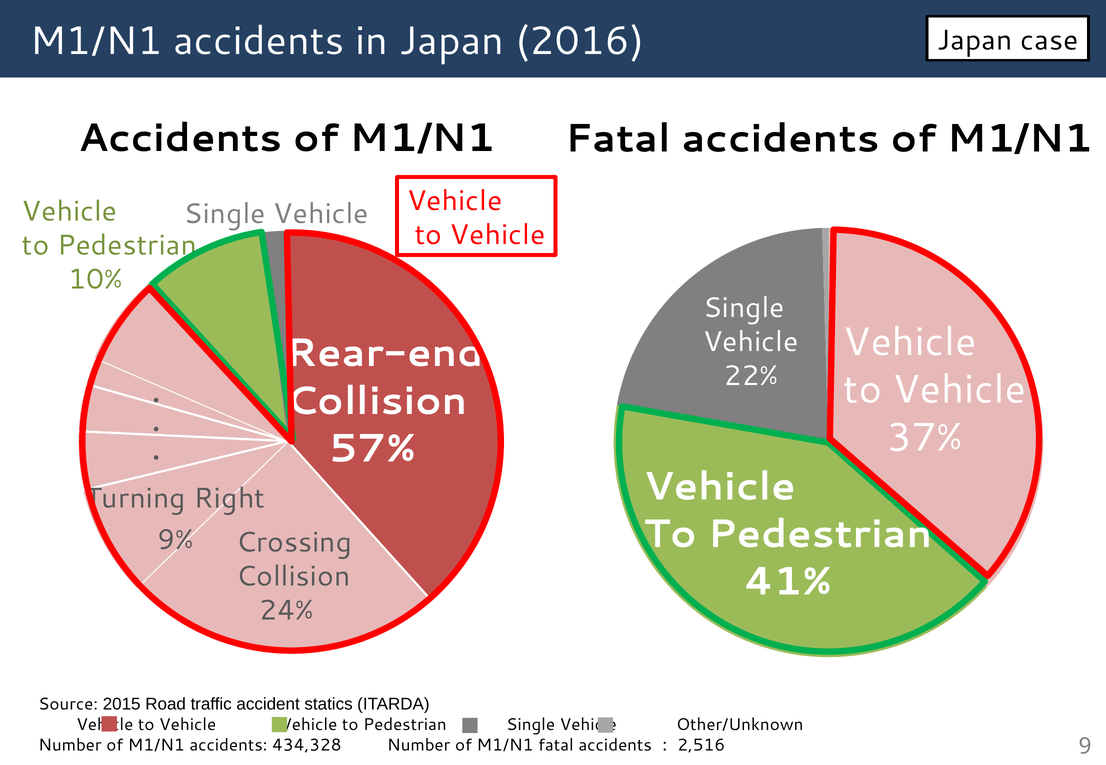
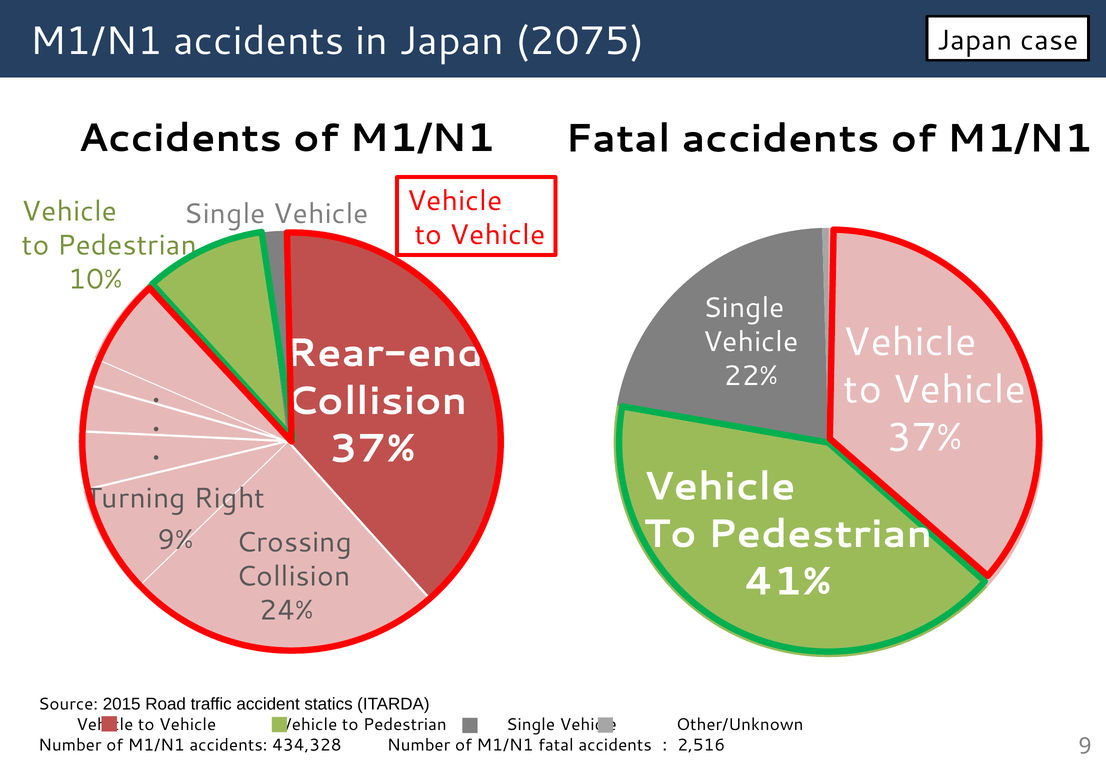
2016: 2016 -> 2075 (580, 41)
57%: 57% -> 37% (372, 449)
